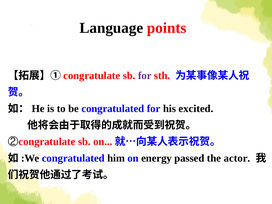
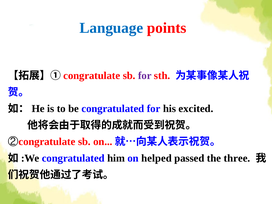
Language colour: black -> blue (111, 28)
energy: energy -> helped (156, 158)
actor: actor -> three (237, 158)
